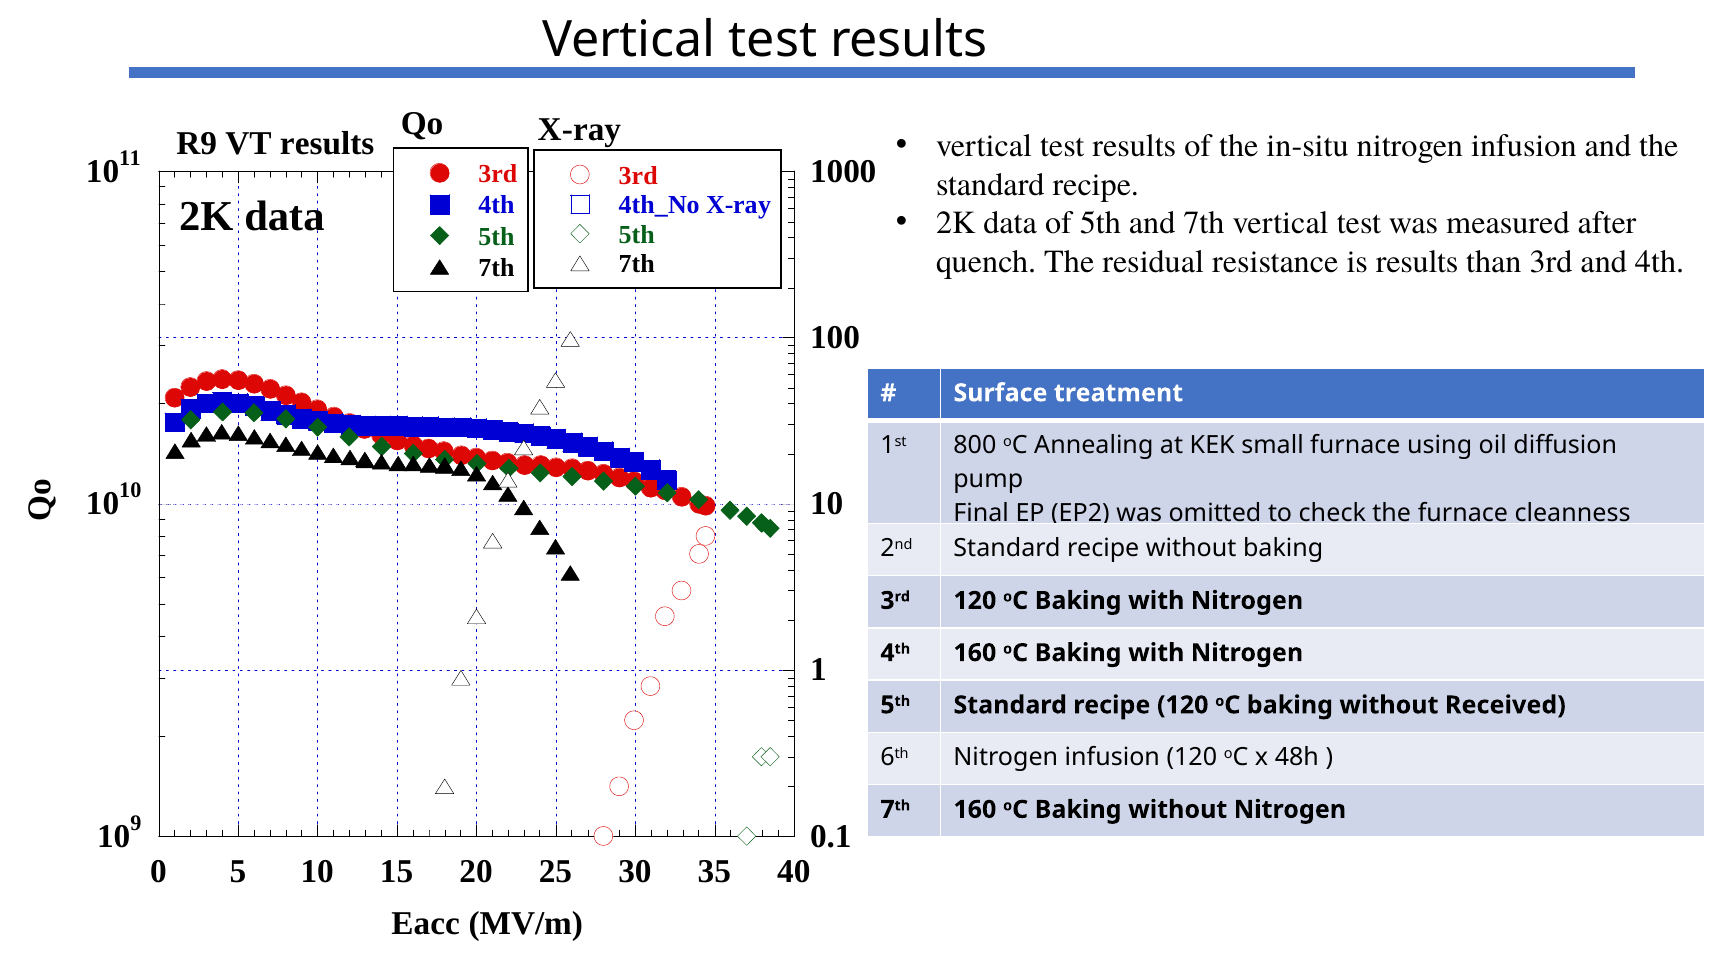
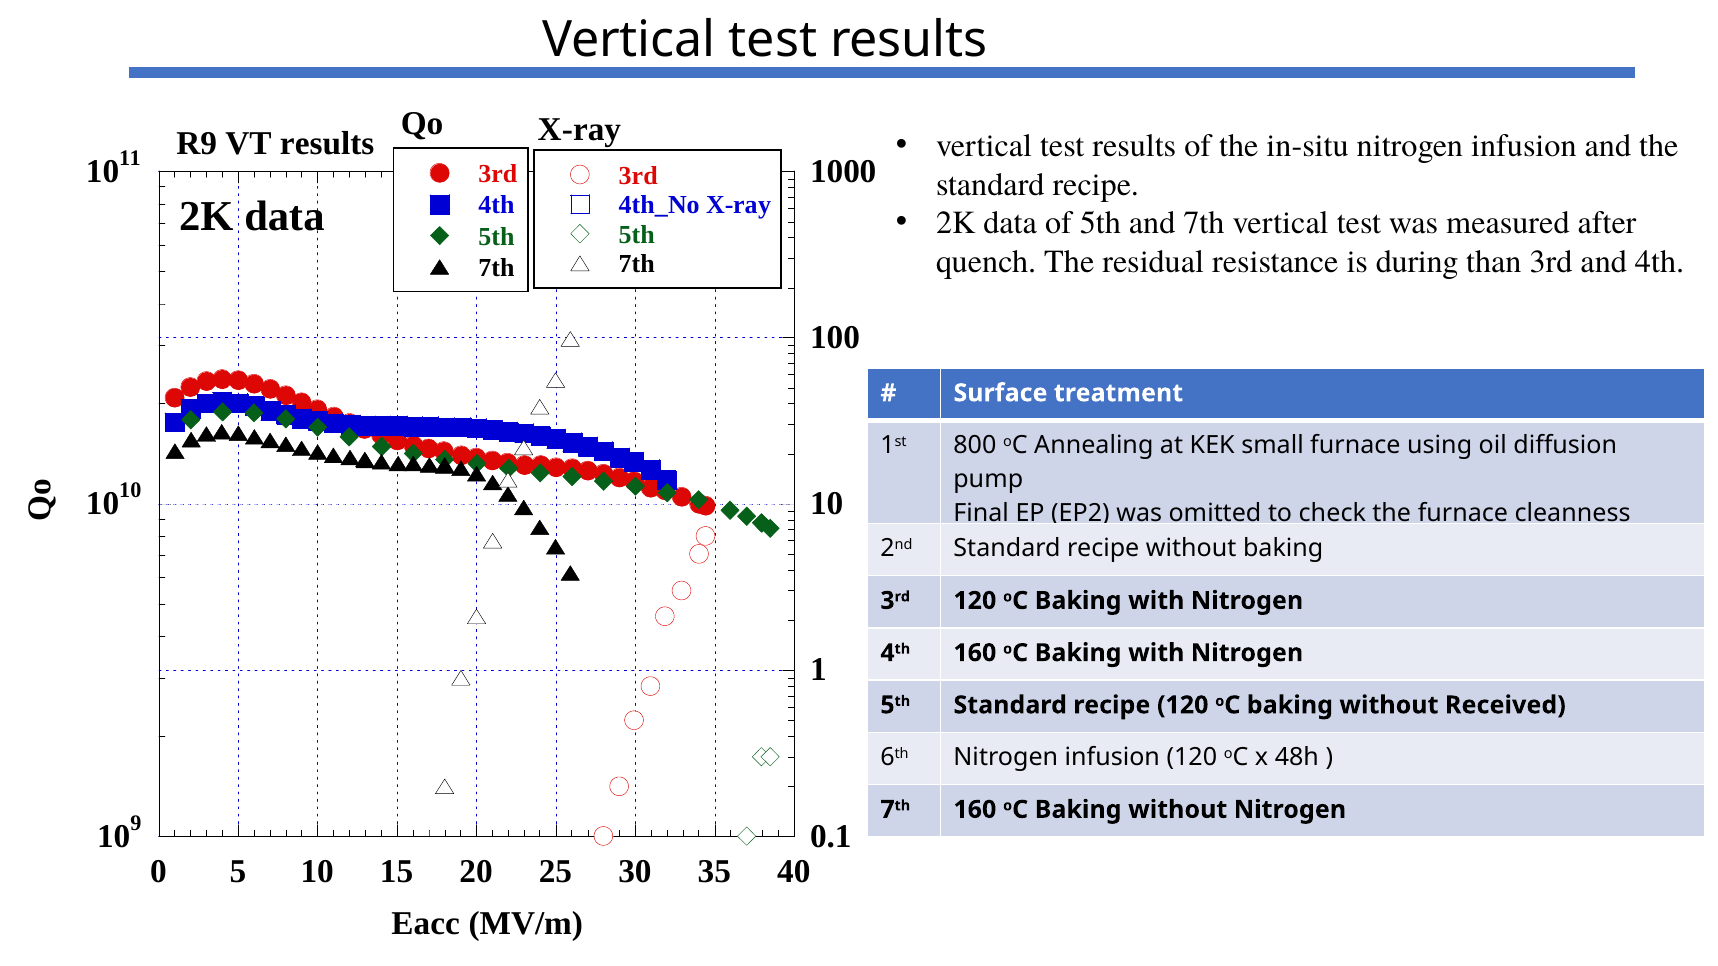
is results: results -> during (1417, 262)
